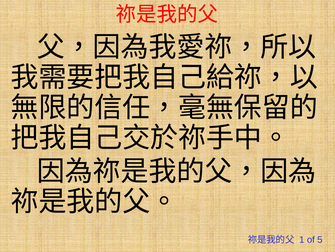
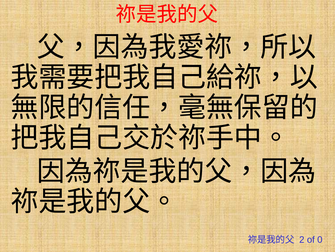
1: 1 -> 2 (302, 239)
5: 5 -> 0 (320, 239)
